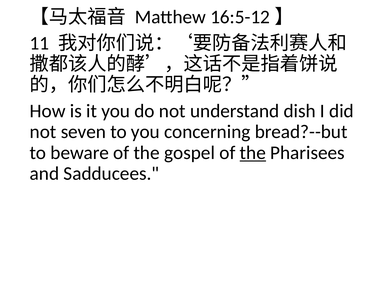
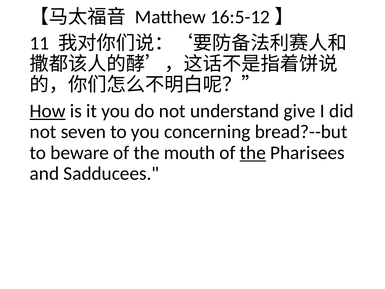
How underline: none -> present (48, 111)
dish: dish -> give (300, 111)
gospel: gospel -> mouth (190, 153)
